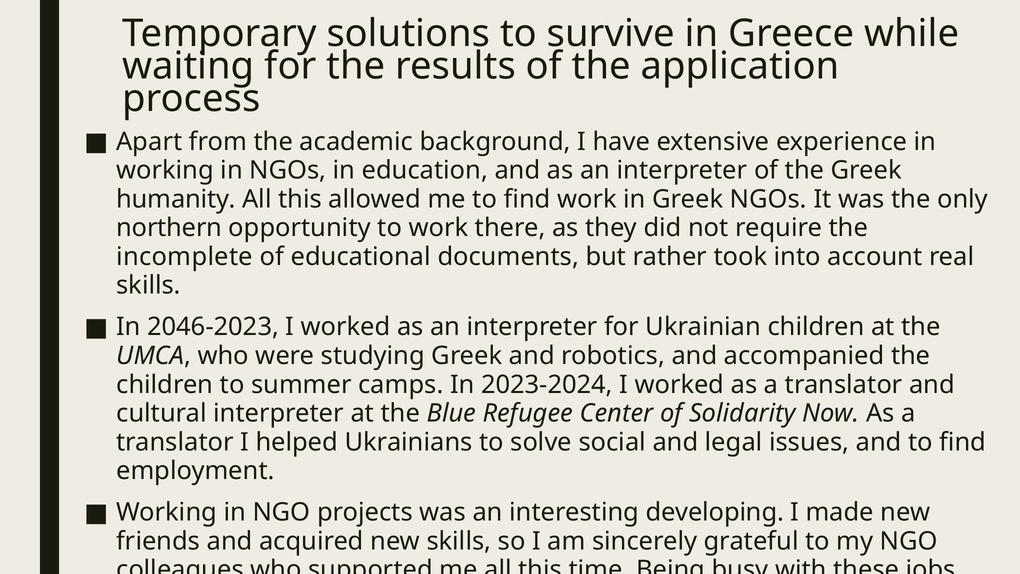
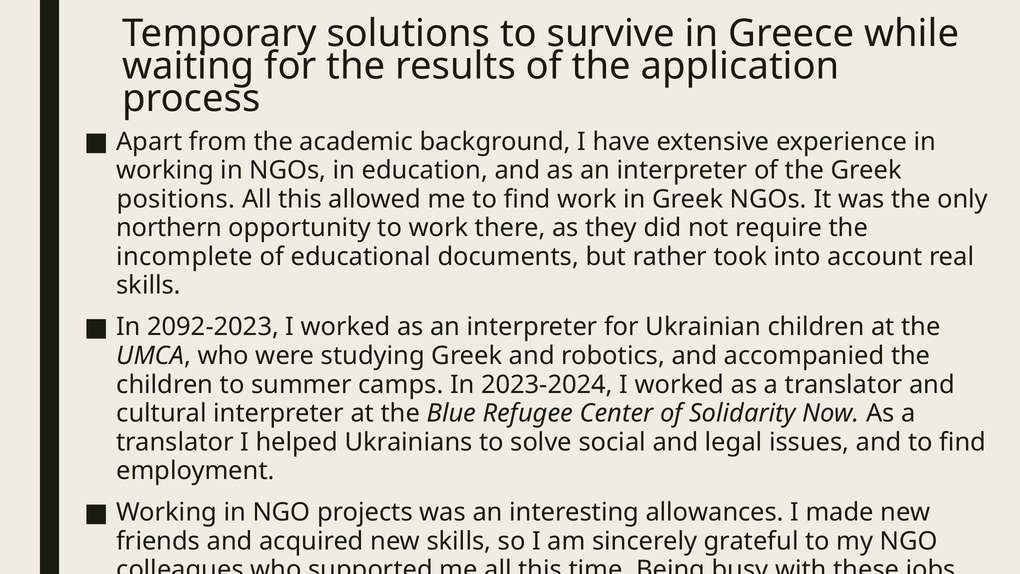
humanity: humanity -> positions (176, 199)
2046-2023: 2046-2023 -> 2092-2023 (213, 327)
developing: developing -> allowances (715, 512)
